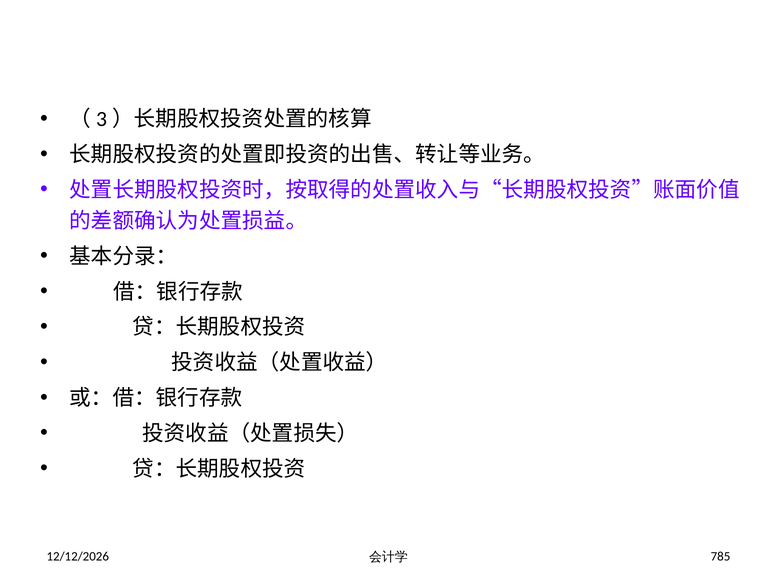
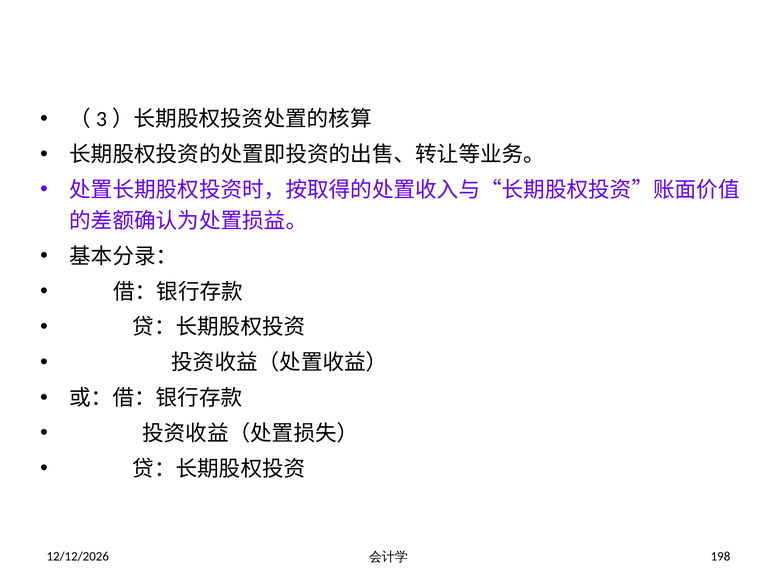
785: 785 -> 198 (721, 556)
